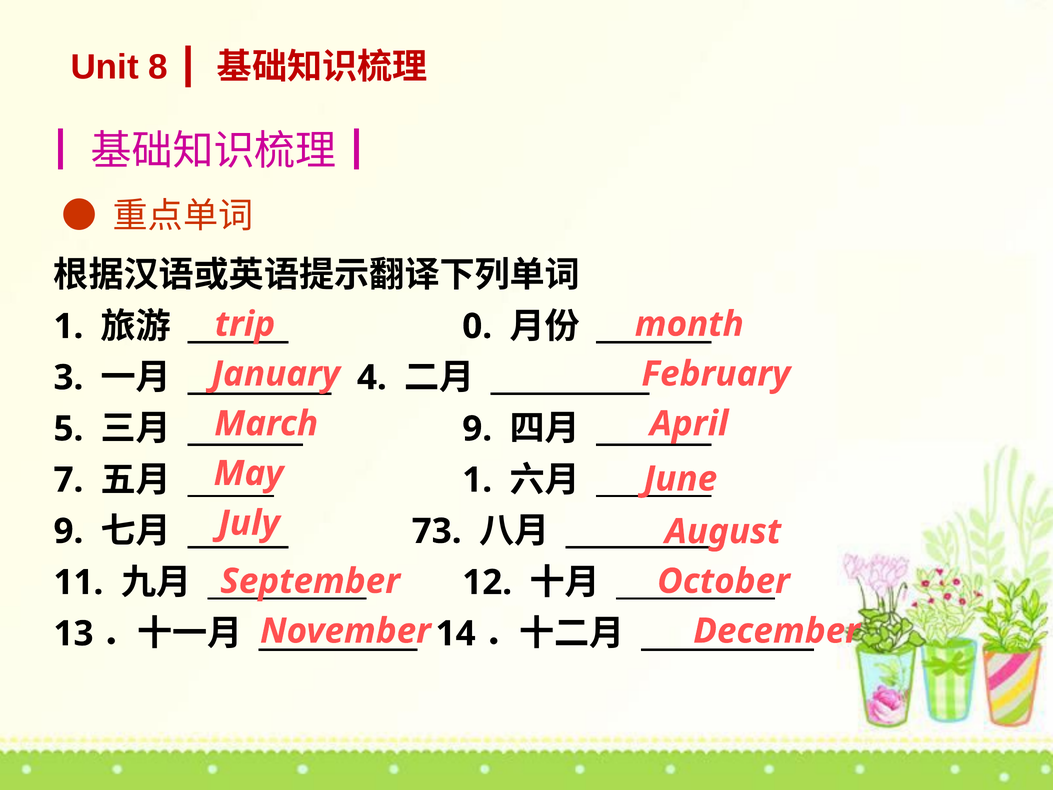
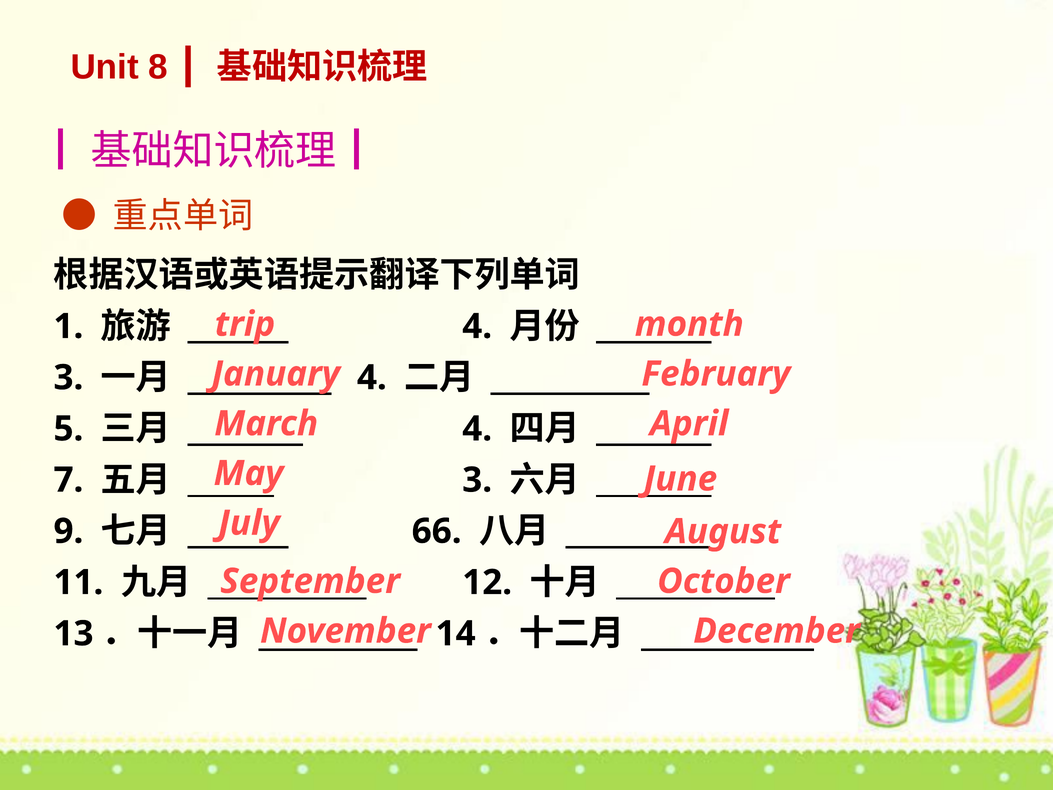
0: 0 -> 4 (477, 326)
9: 9 -> 4 (477, 429)
1: 1 -> 3 (477, 480)
73: 73 -> 66 (437, 531)
